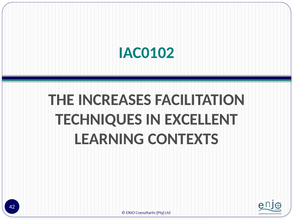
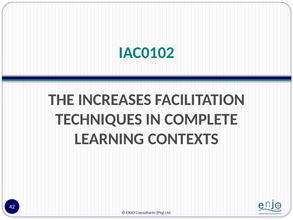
EXCELLENT: EXCELLENT -> COMPLETE (201, 119)
